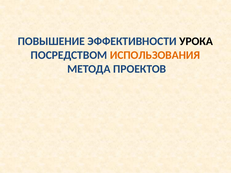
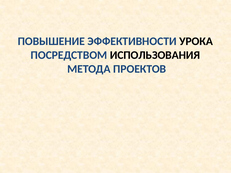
ИСПОЛЬЗОВАНИЯ colour: orange -> black (155, 55)
